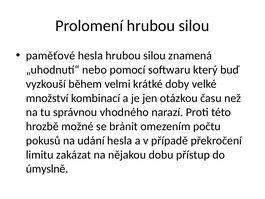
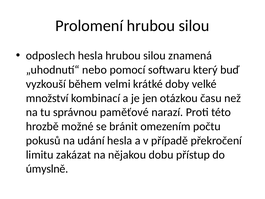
paměťové: paměťové -> odposlech (51, 56)
vhodného: vhodného -> paměťové (124, 112)
